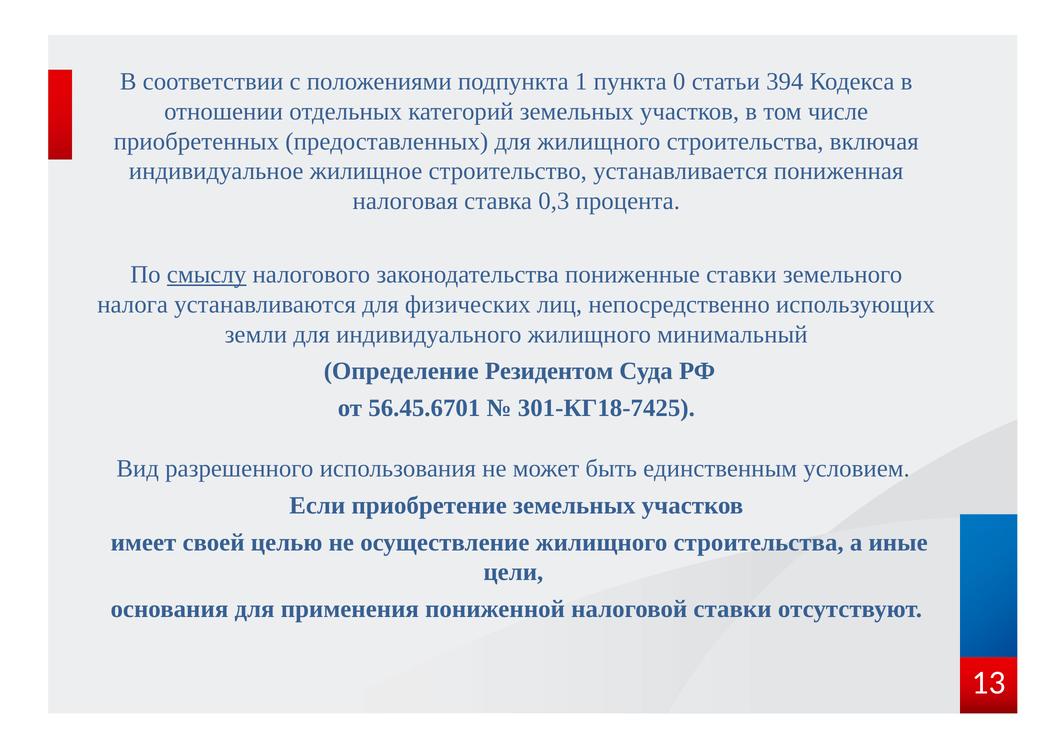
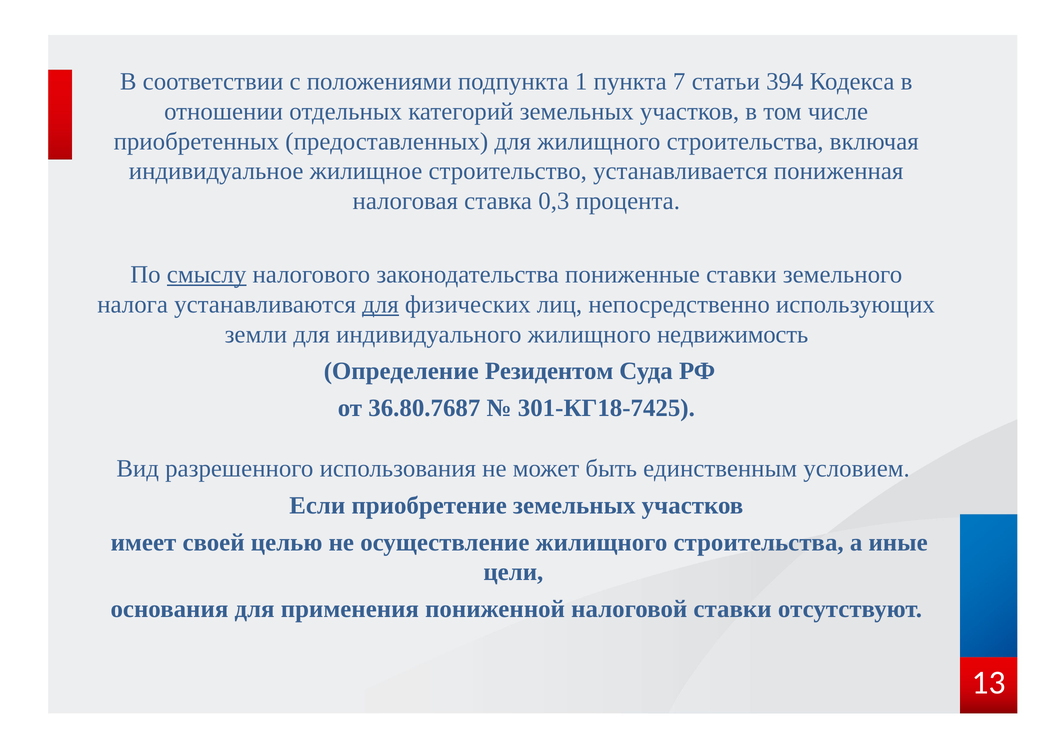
0: 0 -> 7 (679, 82)
для underline: none -> present (380, 305)
минимальный: минимальный -> недвижимость (733, 335)
56.45.6701: 56.45.6701 -> 36.80.7687 (424, 408)
